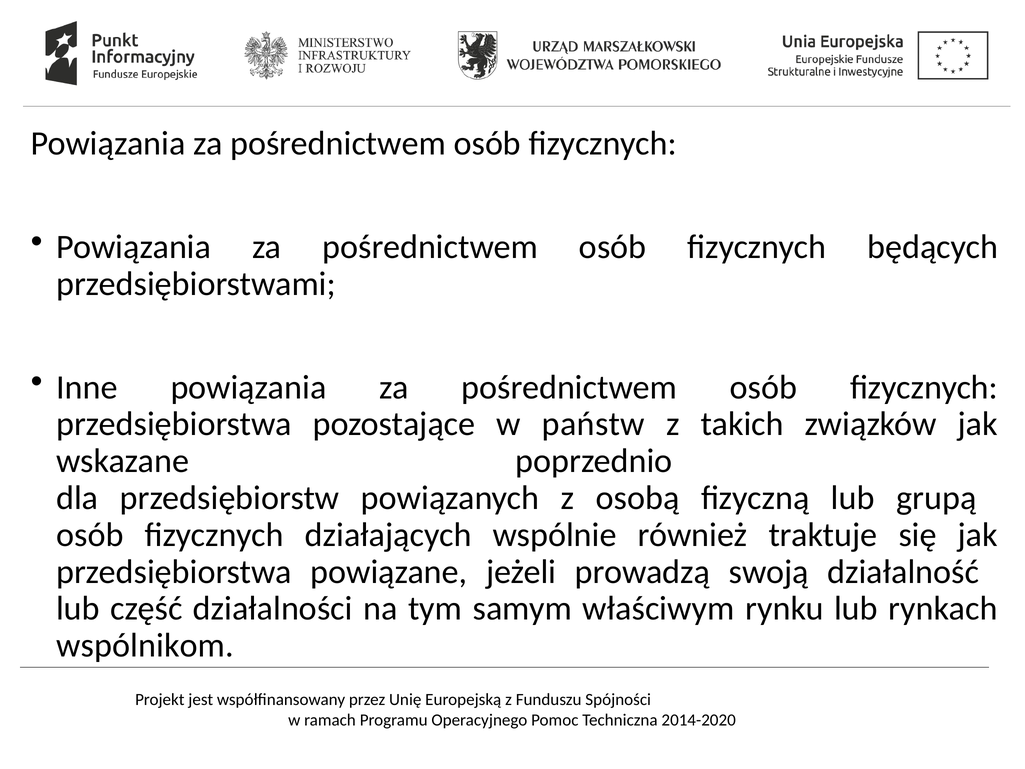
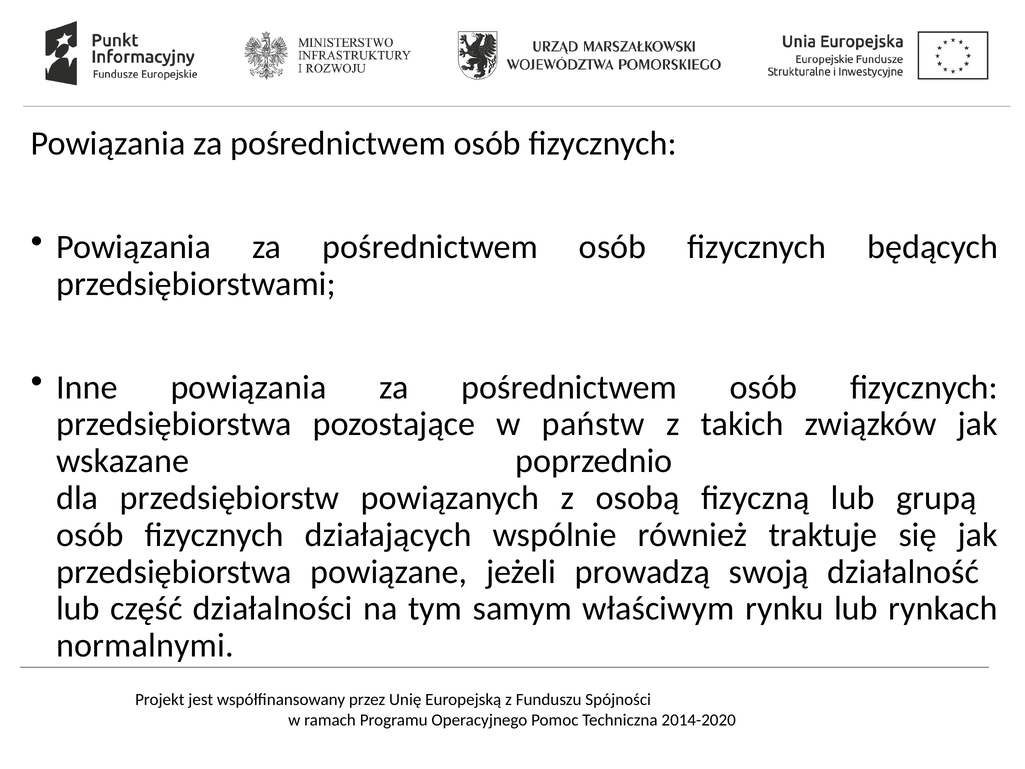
wspólnikom: wspólnikom -> normalnymi (145, 645)
